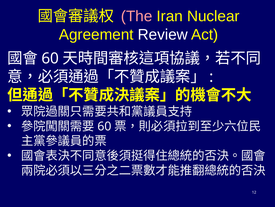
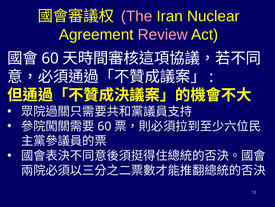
Review colour: white -> pink (163, 34)
